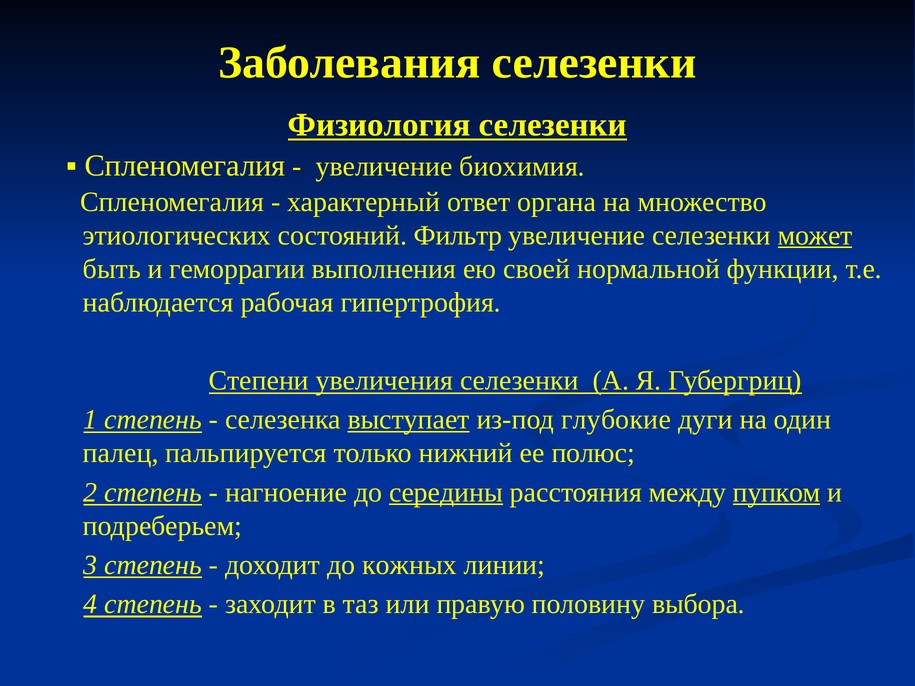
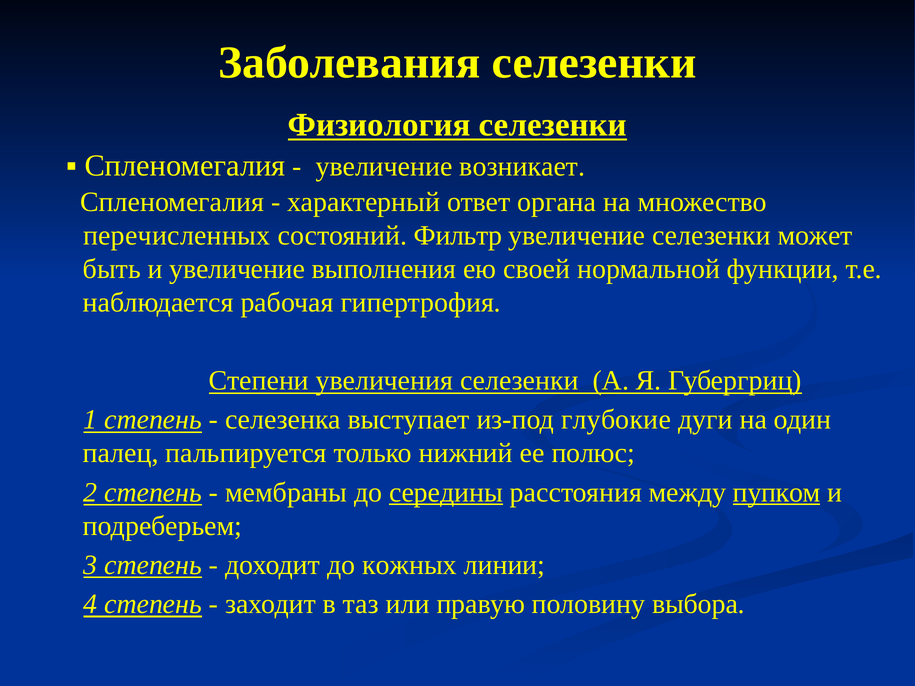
биохимия: биохимия -> возникает (522, 167)
этиологических: этиологических -> перечисленных (177, 235)
может underline: present -> none (815, 235)
и геморрагии: геморрагии -> увеличение (237, 269)
выступает underline: present -> none (409, 420)
нагноение: нагноение -> мембраны (286, 493)
